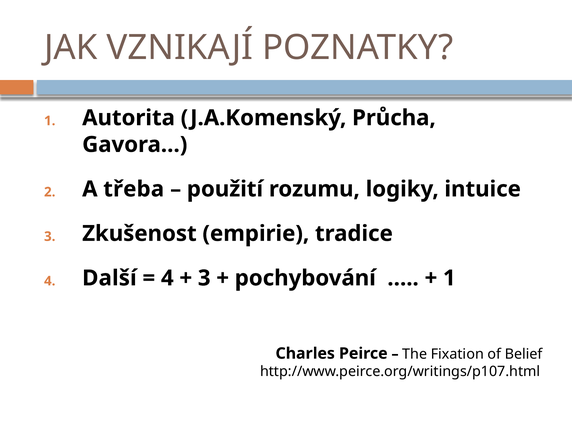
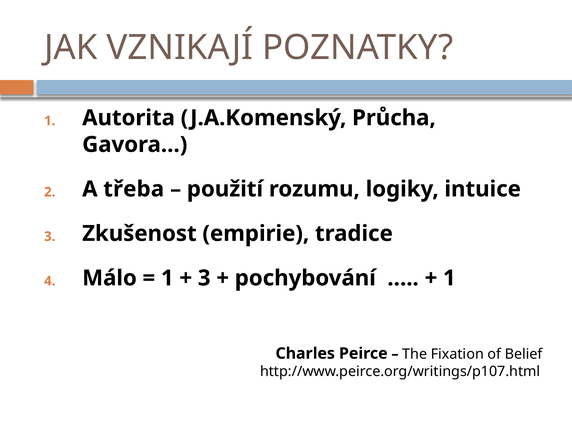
Další: Další -> Málo (110, 278)
4: 4 -> 1 (167, 278)
